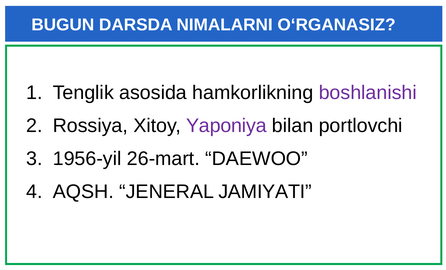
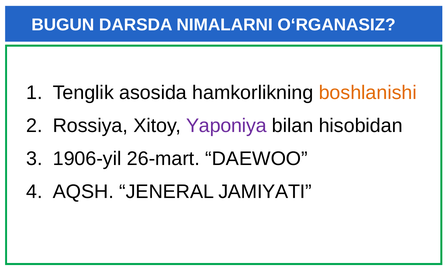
boshlanishi colour: purple -> orange (368, 93)
portlovchi: portlovchi -> hisobidan (361, 126)
1956-yil: 1956-yil -> 1906-yil (87, 159)
